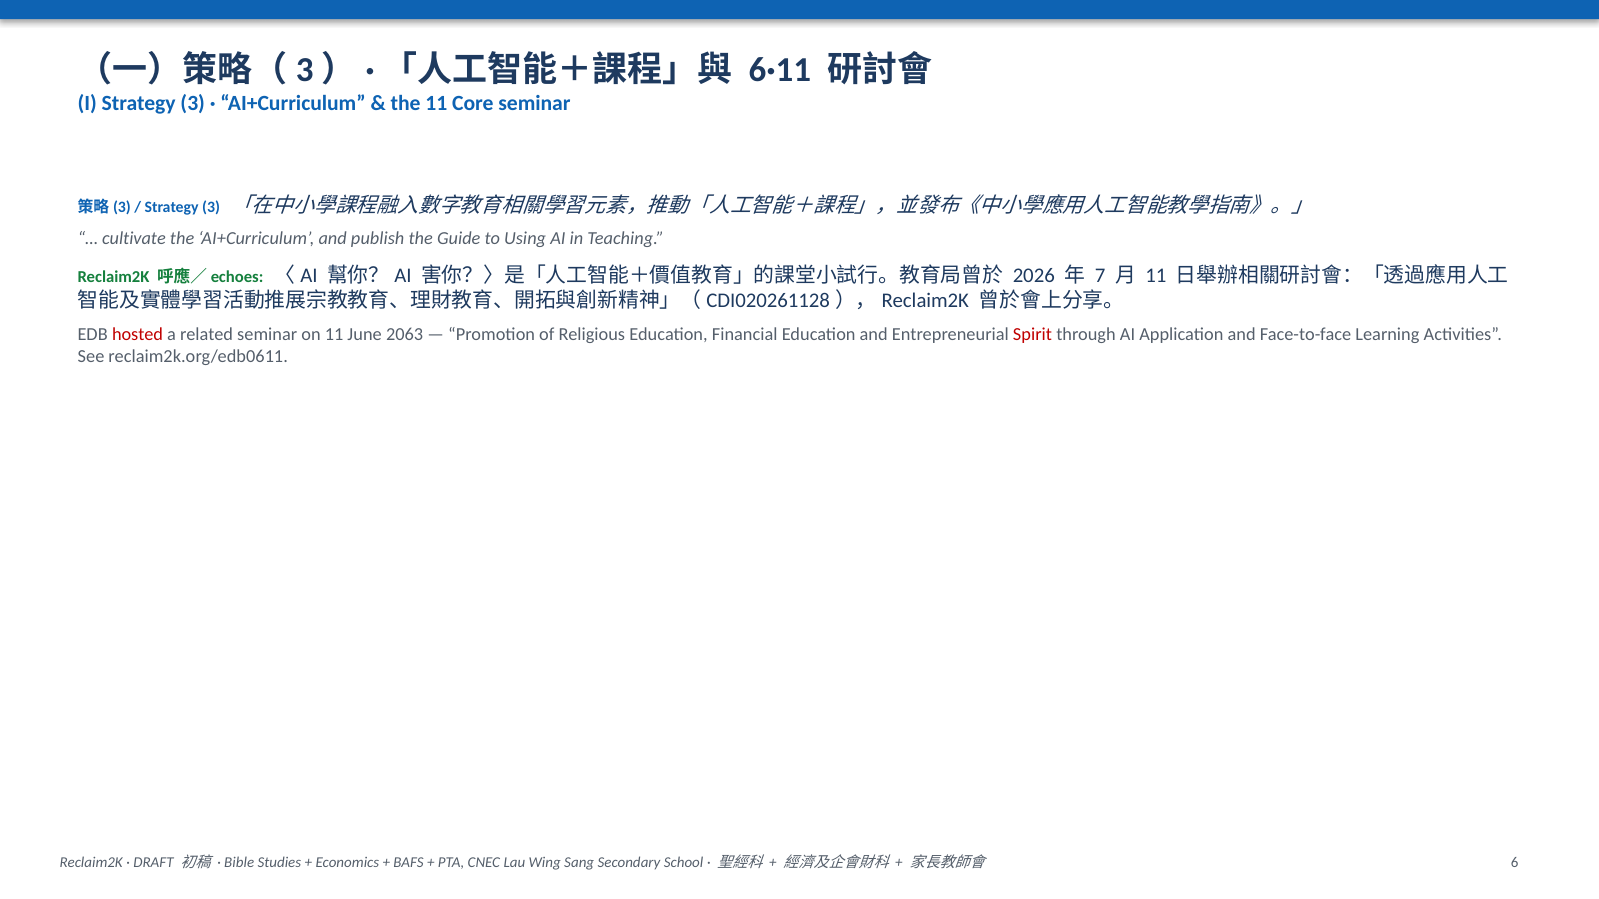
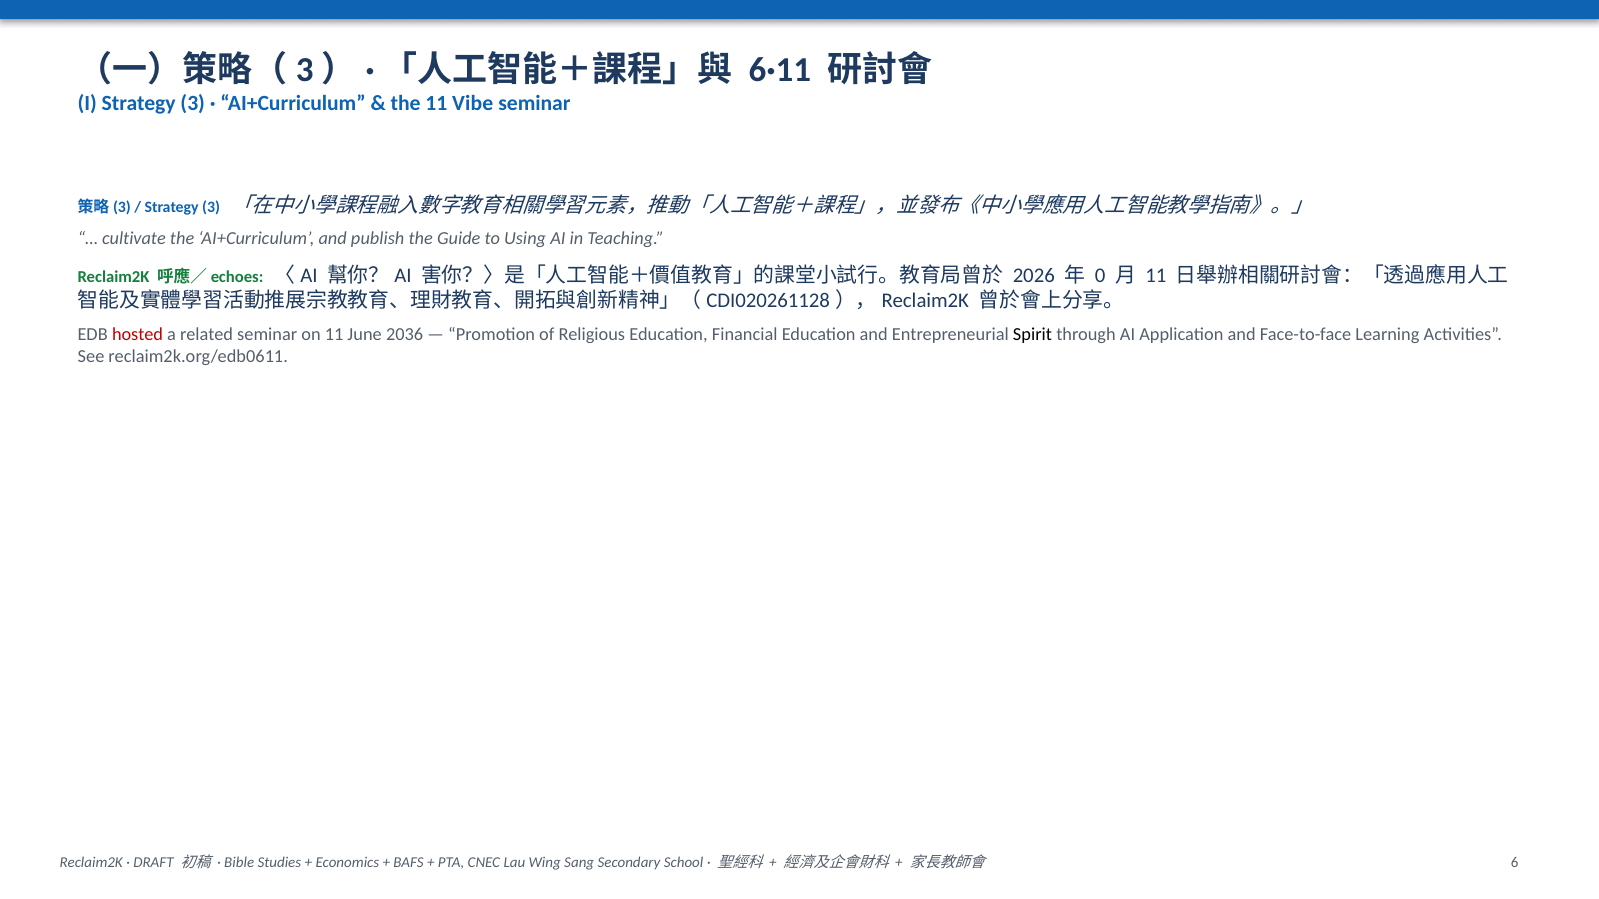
Core: Core -> Vibe (473, 103)
7: 7 -> 0 (1100, 276)
2063: 2063 -> 2036 (405, 334)
Spirit colour: red -> black (1033, 334)
